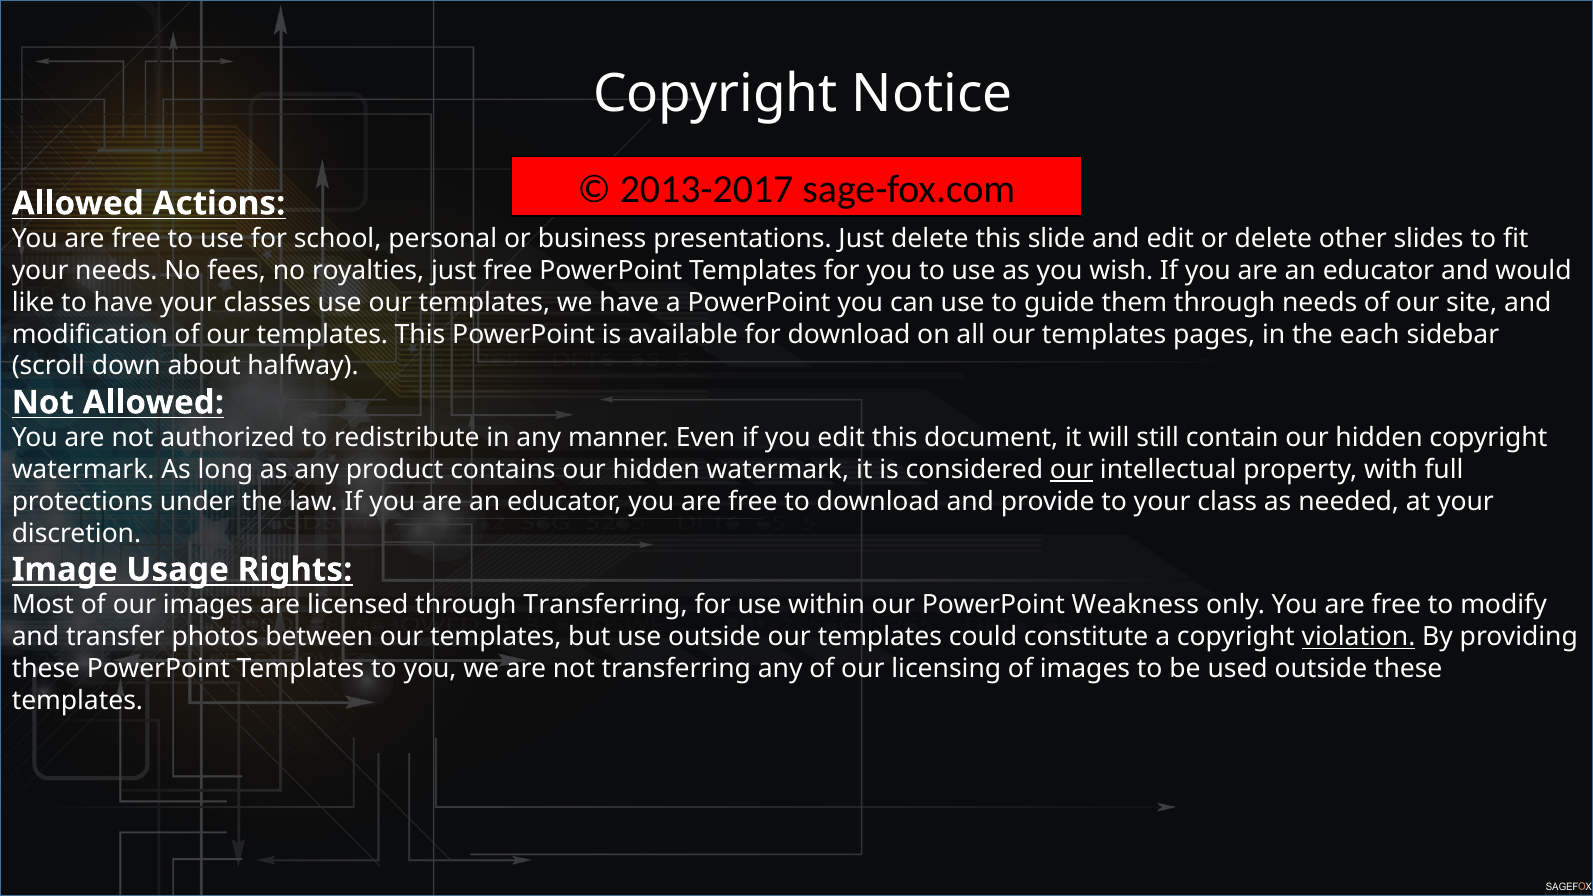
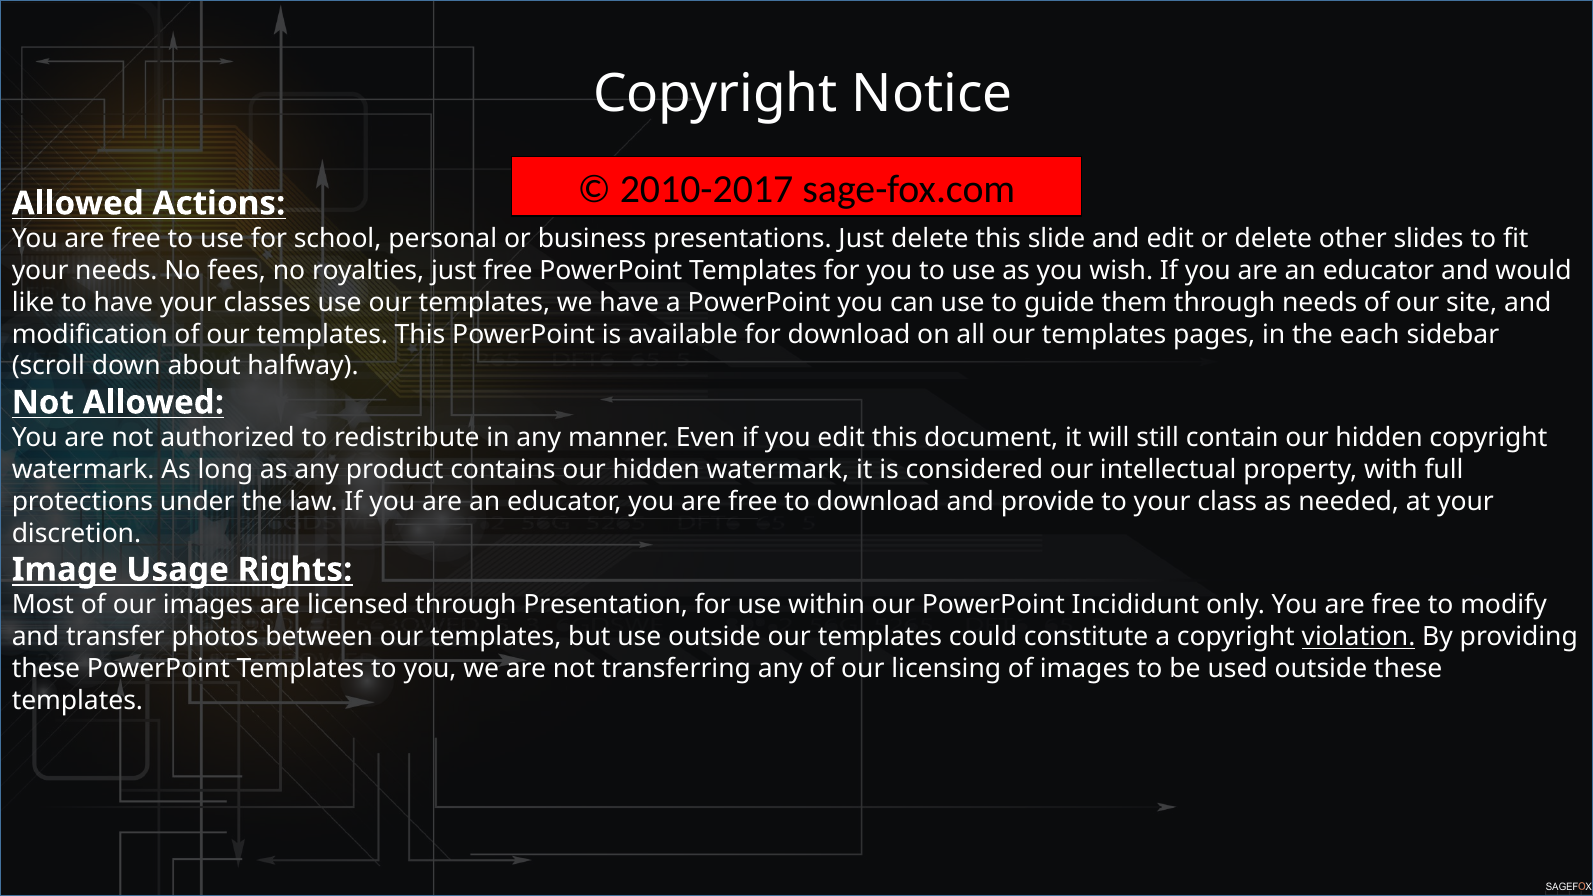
2013-2017: 2013-2017 -> 2010-2017 (707, 189)
our underline: present -> none (1072, 470)
through Transferring: Transferring -> Presentation (606, 605)
Weakness: Weakness -> Incididunt (1135, 605)
